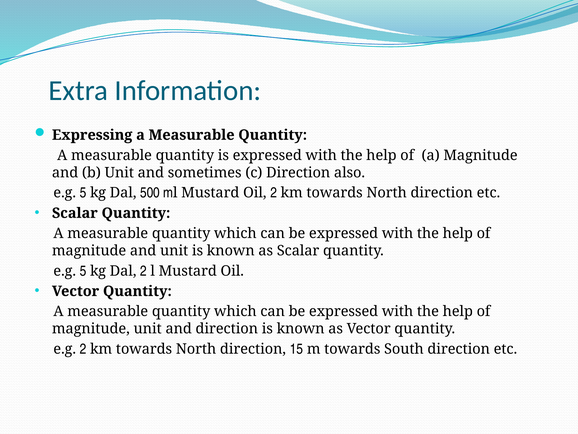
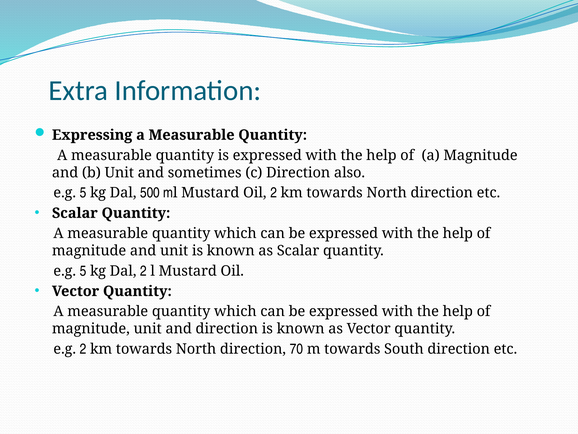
15: 15 -> 70 (297, 349)
